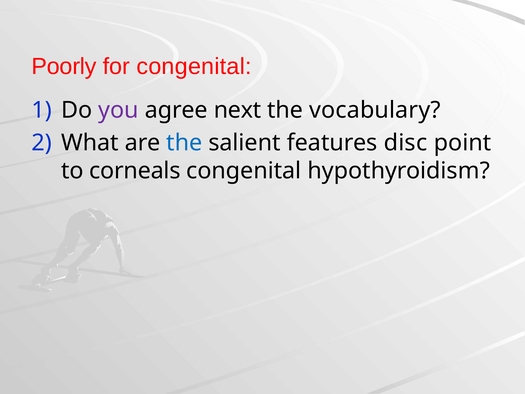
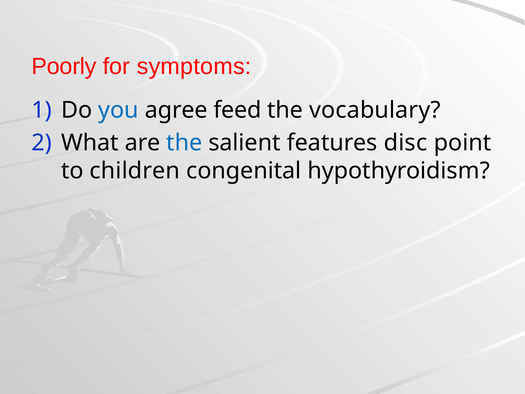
for congenital: congenital -> symptoms (194, 66)
you colour: purple -> blue (118, 110)
next: next -> feed (238, 110)
corneals: corneals -> children (135, 171)
